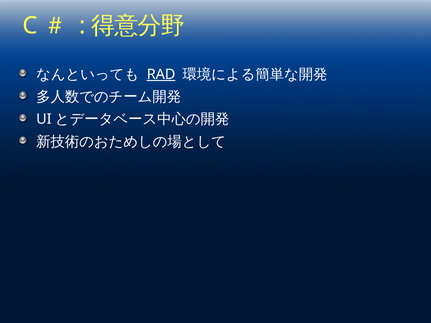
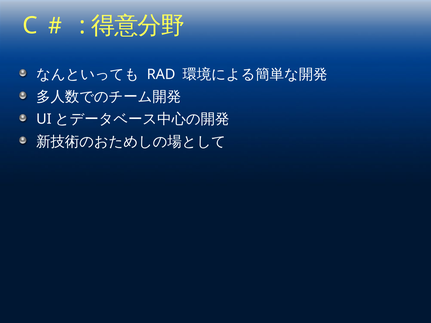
RAD underline: present -> none (161, 74)
